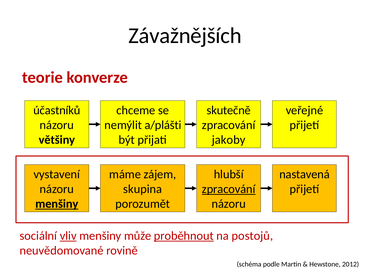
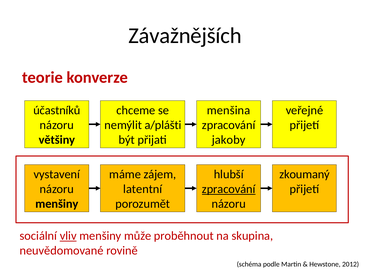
skutečně: skutečně -> menšina (229, 111)
nastavená: nastavená -> zkoumaný (305, 175)
skupina: skupina -> latentní (143, 189)
menšiny underline: present -> none (57, 204)
proběhnout underline: present -> none (184, 236)
postojů: postojů -> skupina (252, 236)
